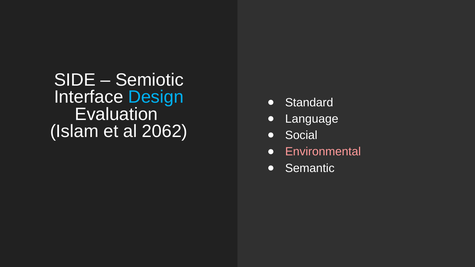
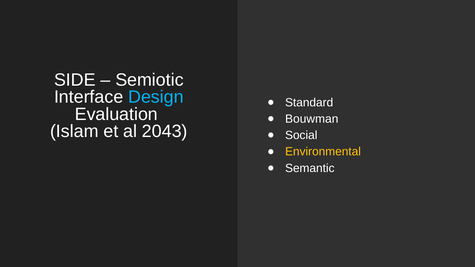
Language: Language -> Bouwman (312, 119)
2062: 2062 -> 2043 (165, 131)
Environmental colour: pink -> yellow (323, 152)
